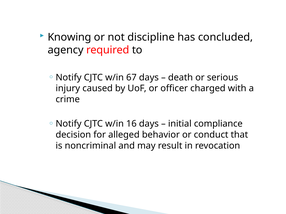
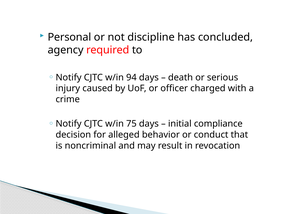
Knowing: Knowing -> Personal (69, 37)
67: 67 -> 94 (131, 78)
16: 16 -> 75 (131, 124)
